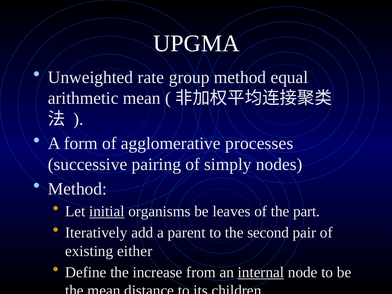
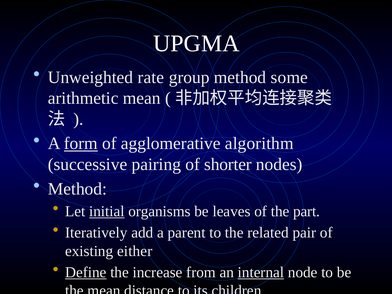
equal: equal -> some (289, 77)
form underline: none -> present (81, 143)
processes: processes -> algorithm (259, 143)
simply: simply -> shorter (228, 164)
second: second -> related (268, 233)
Define underline: none -> present (86, 272)
